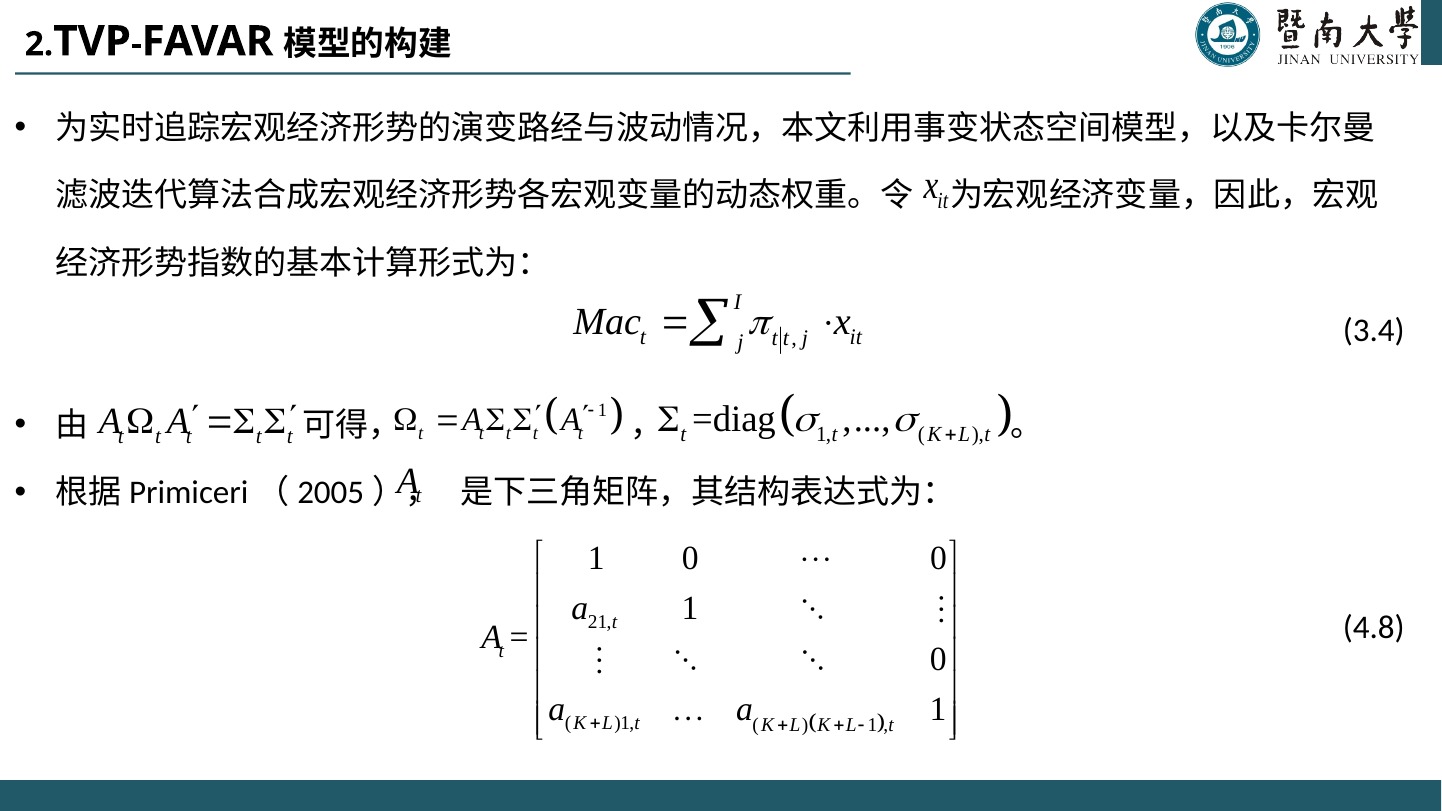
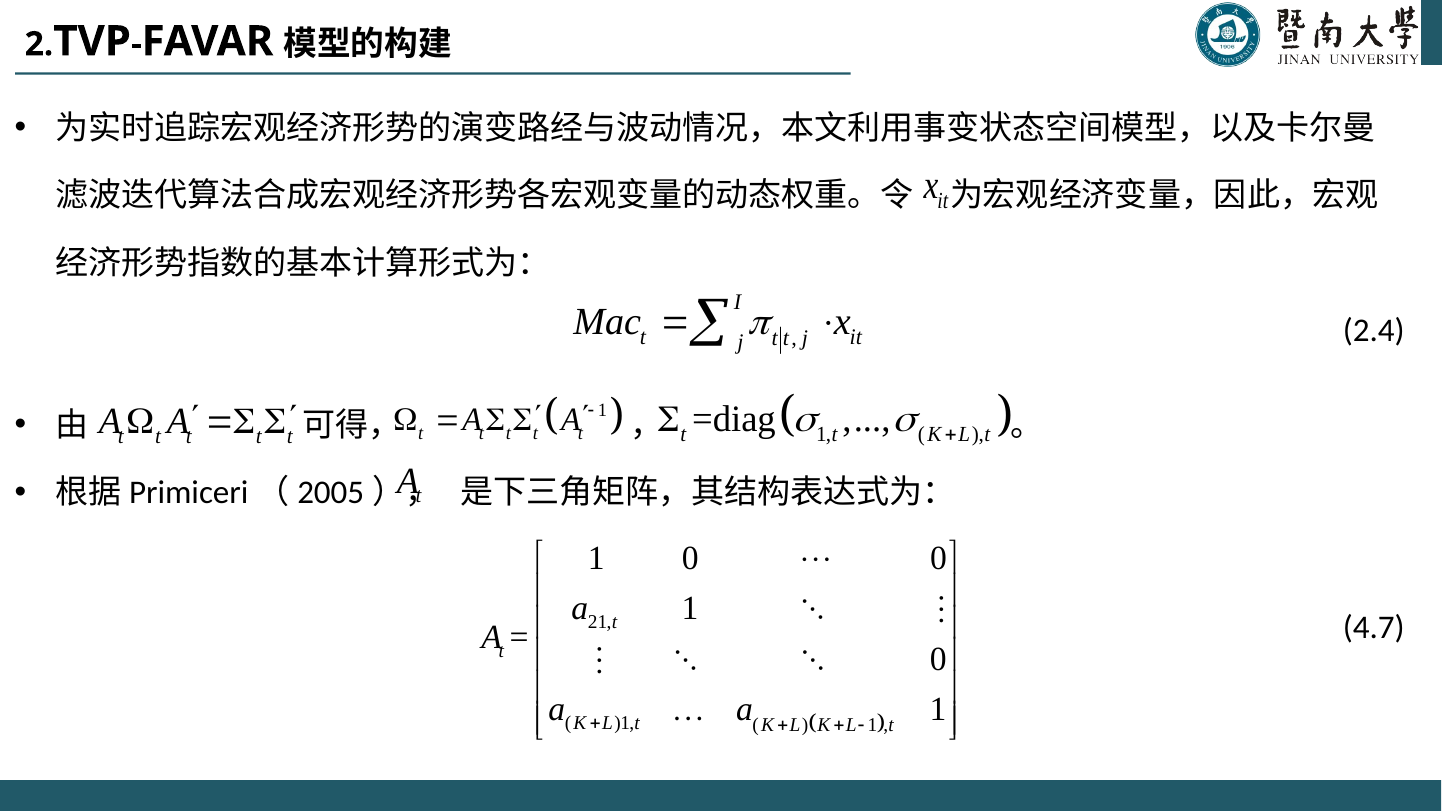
3.4: 3.4 -> 2.4 (1374, 331)
4.8: 4.8 -> 4.7 (1374, 628)
